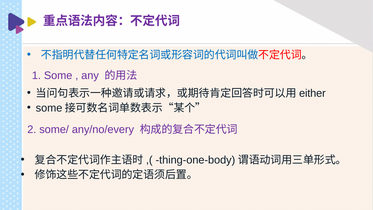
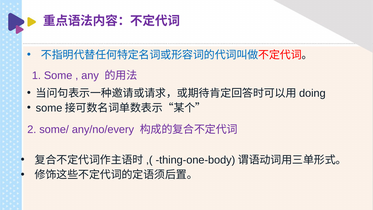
either: either -> doing (312, 93)
